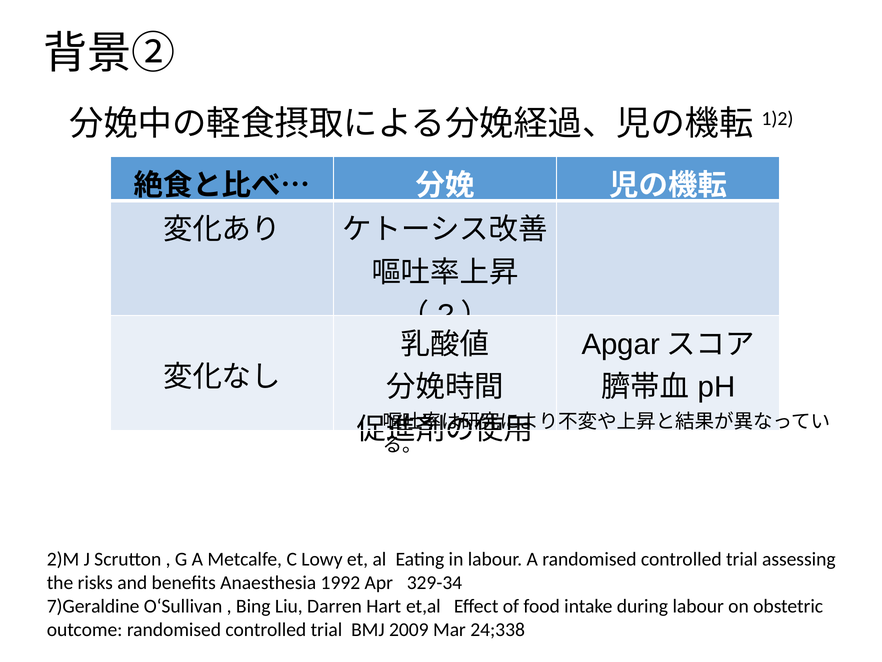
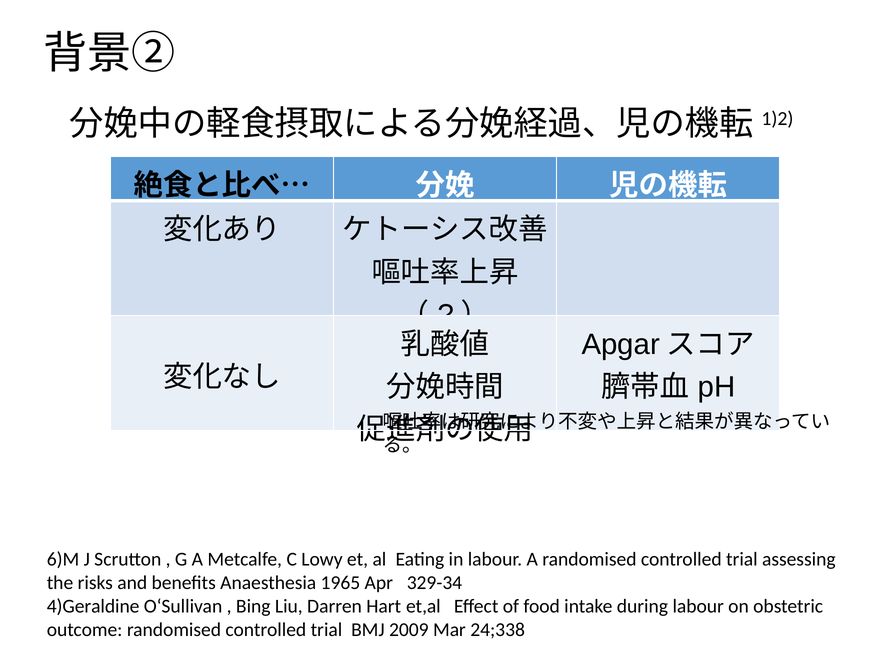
2)M: 2)M -> 6)M (63, 559)
1992: 1992 -> 1965 (340, 582)
7)Geraldine: 7)Geraldine -> 4)Geraldine (93, 606)
